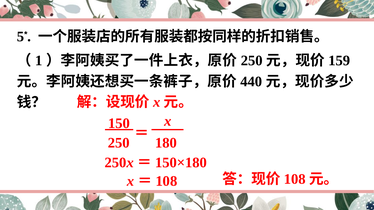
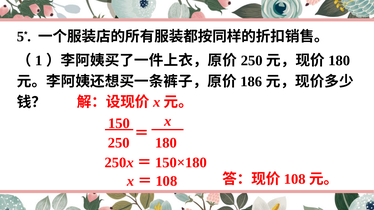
159: 159 -> 180 (339, 61)
440: 440 -> 186 (251, 82)
